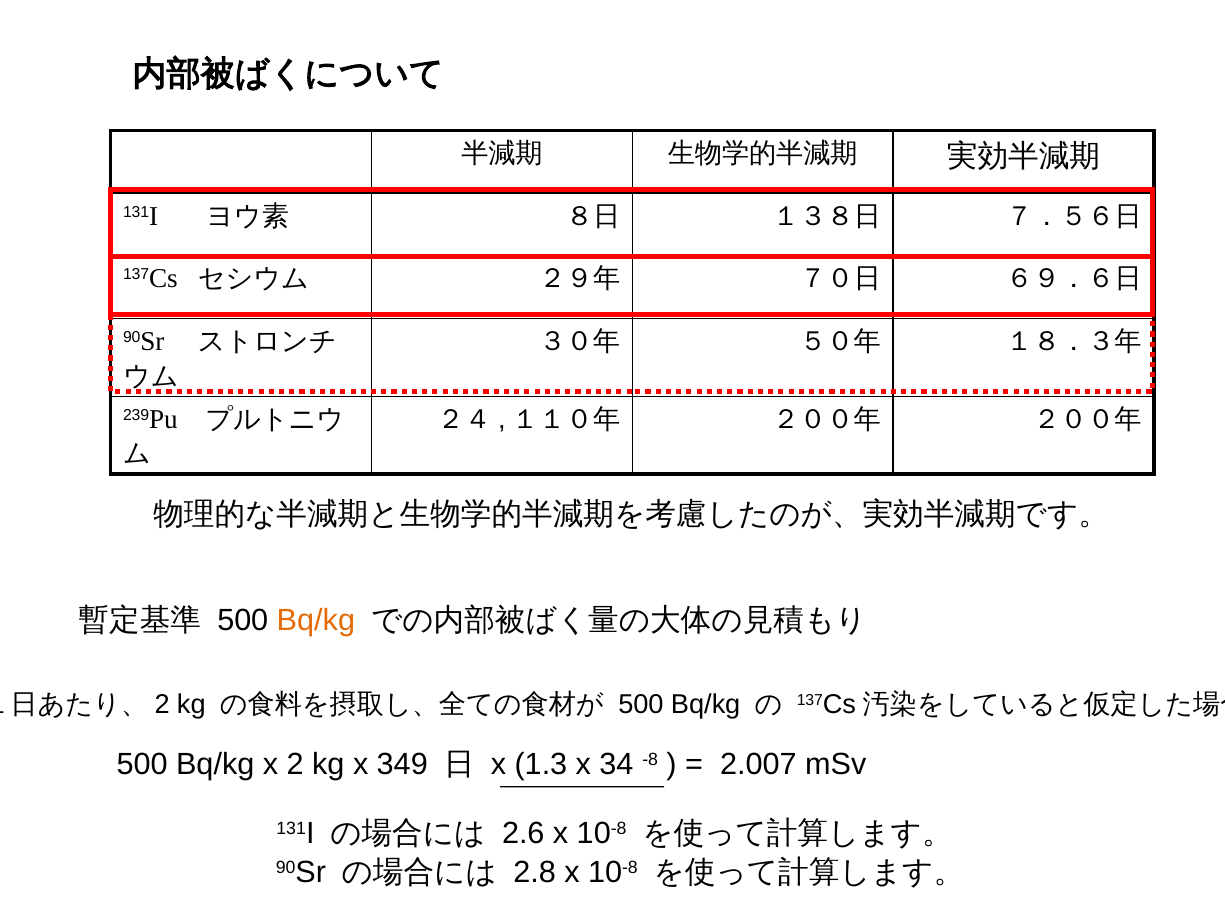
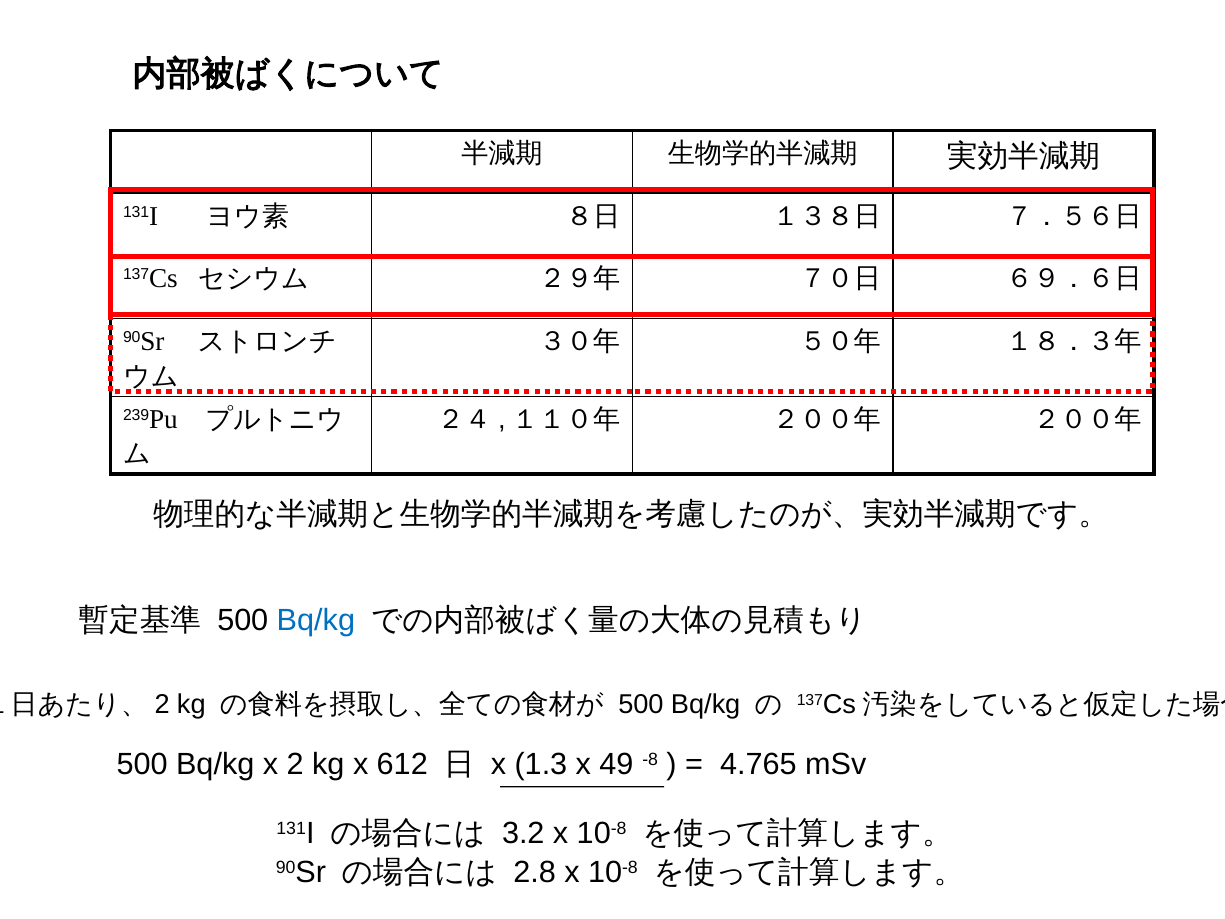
Bq/kg colour: orange -> blue (316, 620)
349: 349 -> 612 (402, 765)
34: 34 -> 49 (617, 765)
2.007: 2.007 -> 4.765 (758, 765)
2.6: 2.6 -> 3.2 (523, 833)
